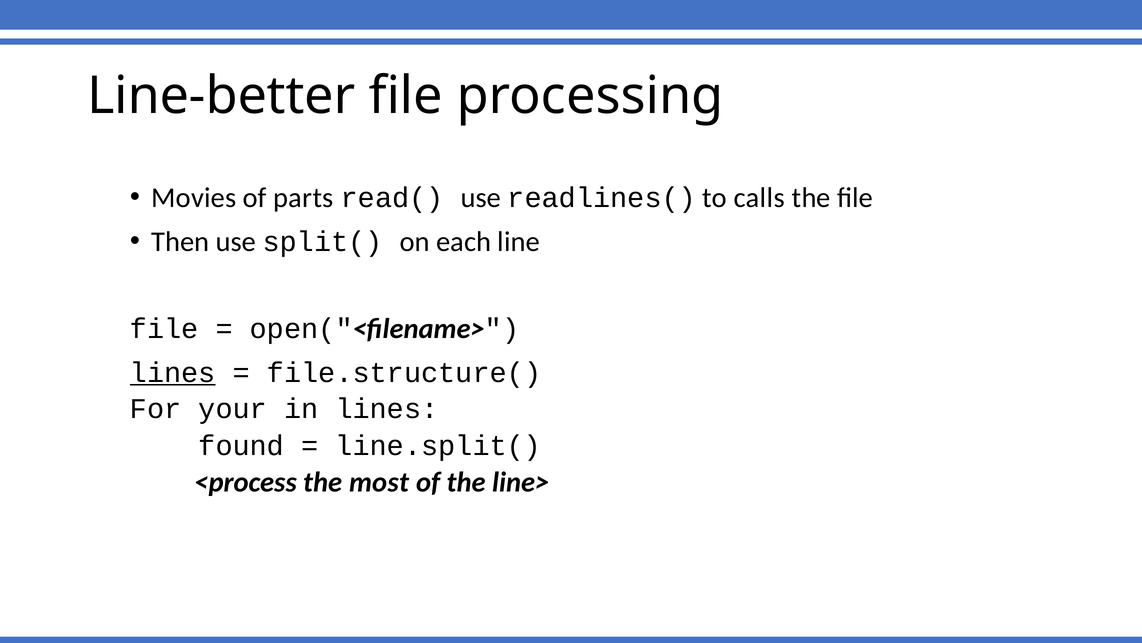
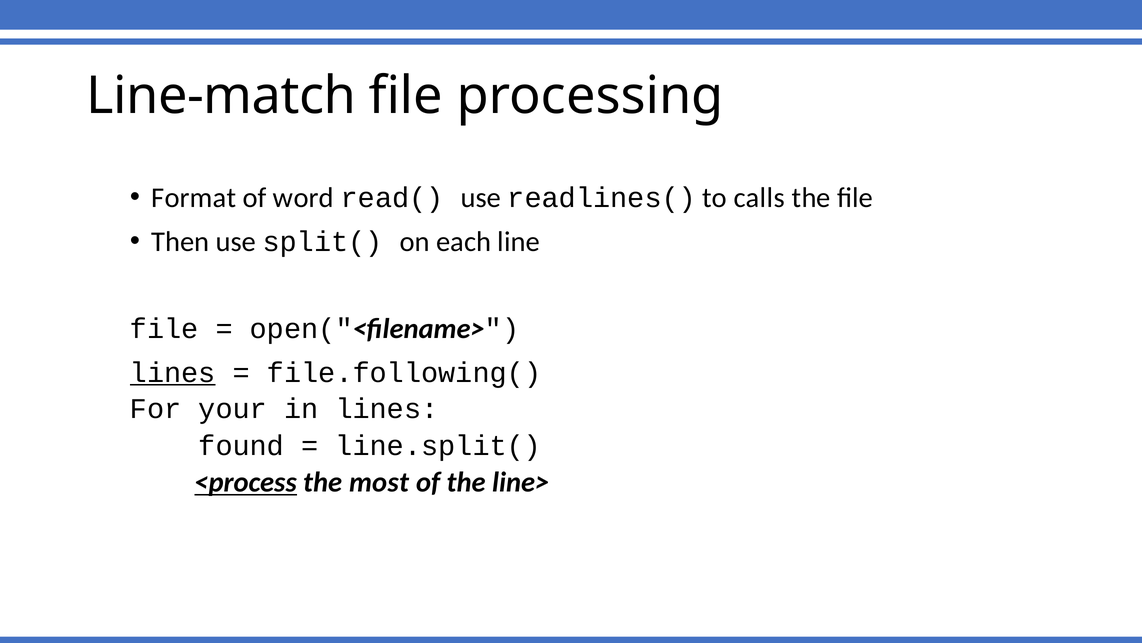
Line-better: Line-better -> Line-match (221, 96)
Movies: Movies -> Format (194, 198)
parts: parts -> word (303, 198)
file.structure(: file.structure( -> file.following( (404, 372)
<process underline: none -> present (246, 482)
